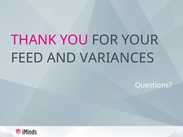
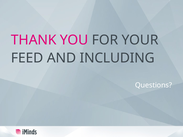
VARIANCES: VARIANCES -> INCLUDING (117, 58)
